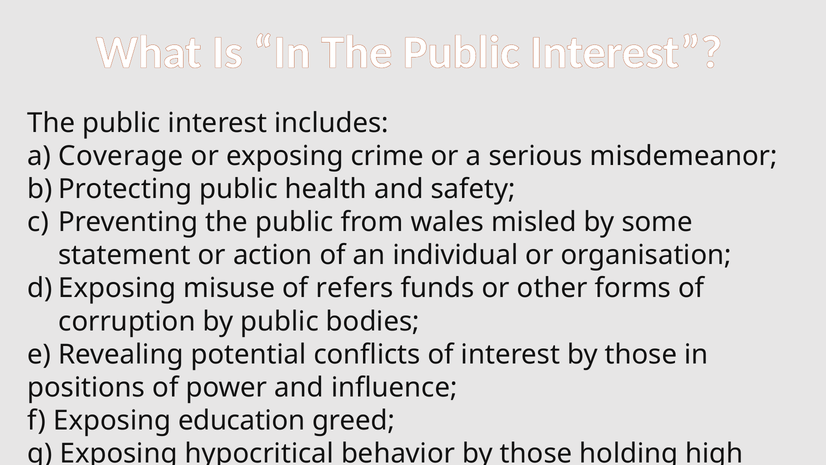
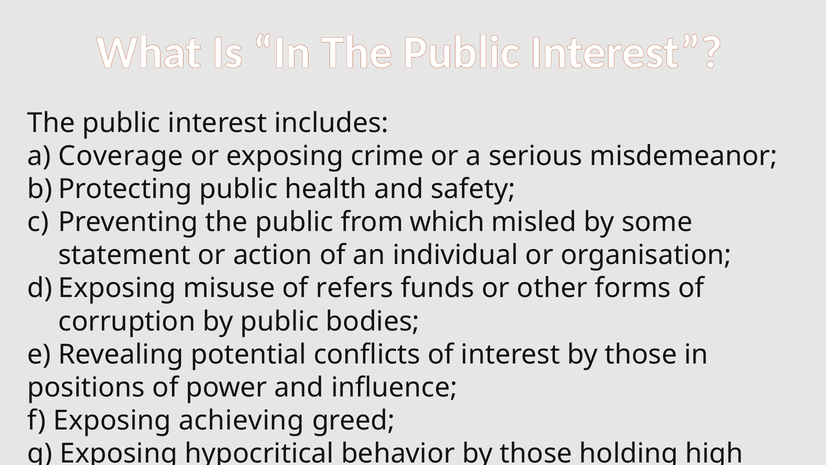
wales: wales -> which (447, 222)
education: education -> achieving (241, 420)
